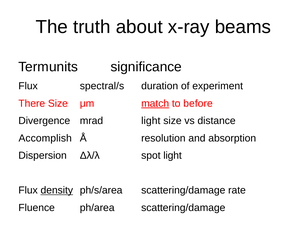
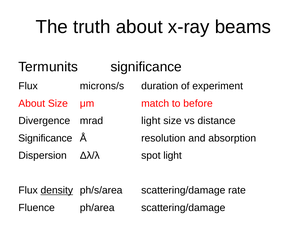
spectral/s: spectral/s -> microns/s (102, 86)
There: There -> About (32, 104)
match underline: present -> none (155, 104)
Accomplish: Accomplish -> Significance (45, 138)
